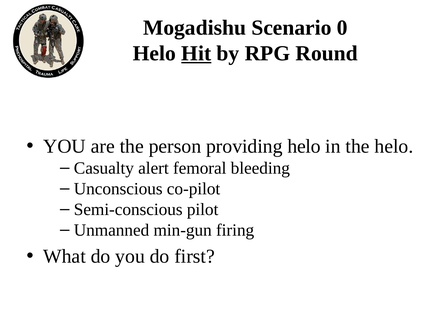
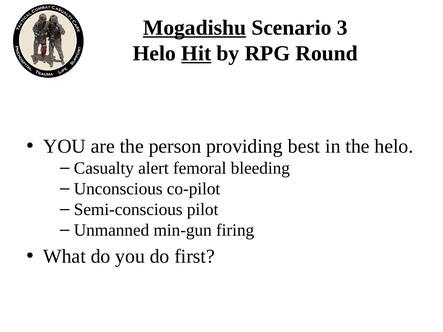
Mogadishu underline: none -> present (195, 28)
0: 0 -> 3 (342, 28)
providing helo: helo -> best (304, 146)
